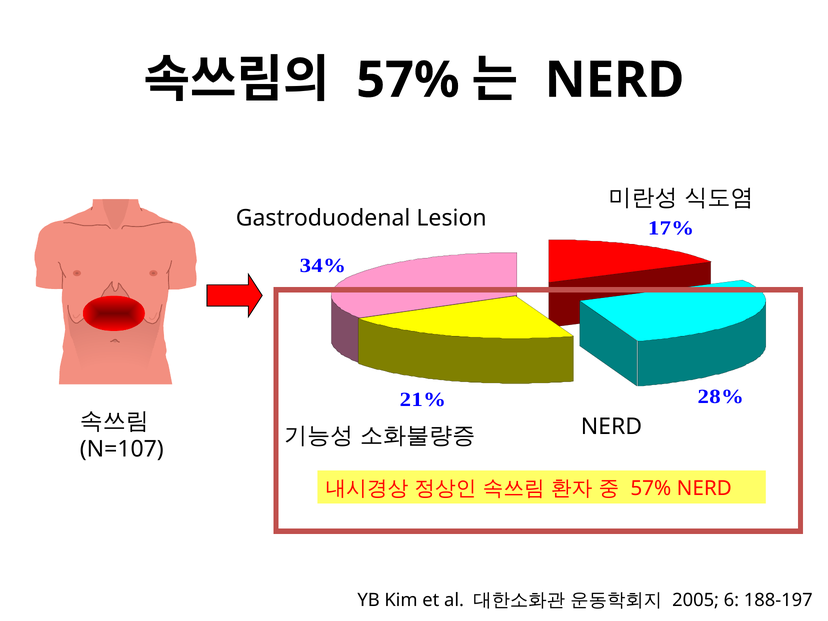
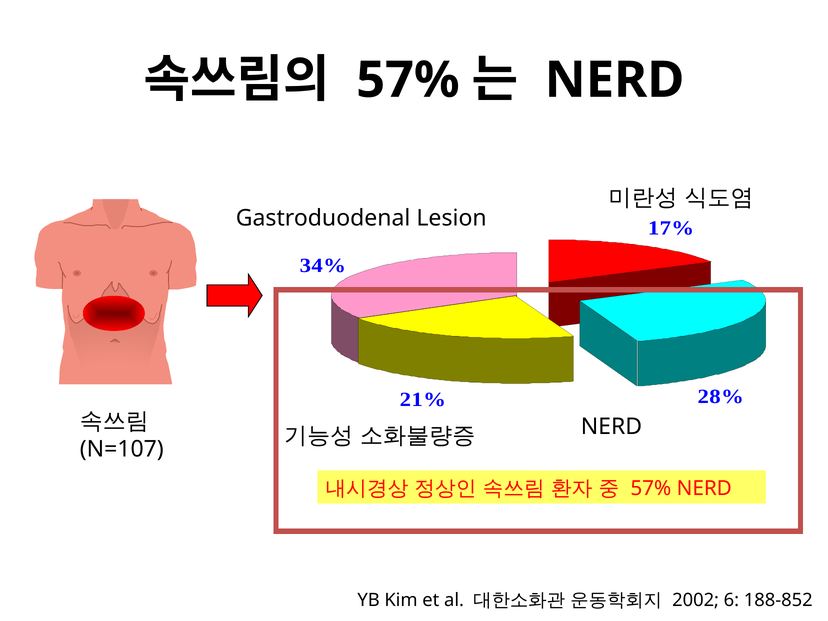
2005: 2005 -> 2002 (696, 600)
188-197: 188-197 -> 188-852 (778, 600)
